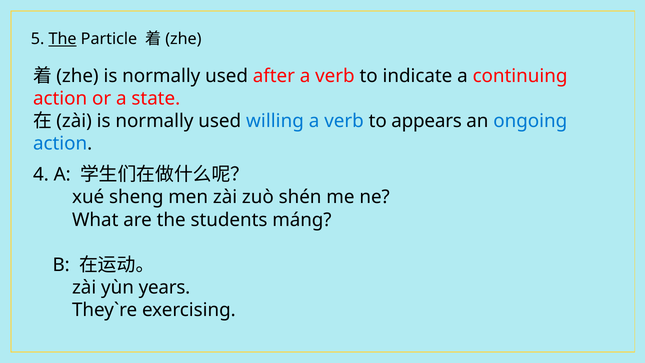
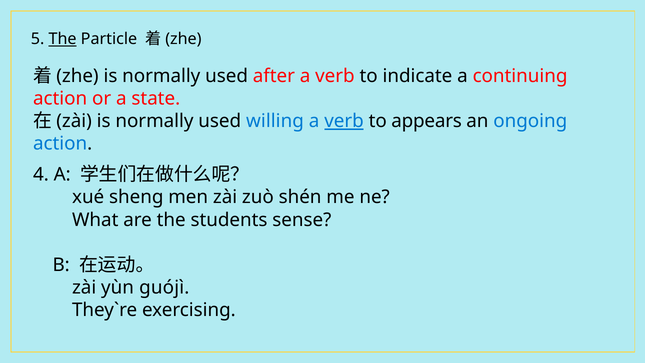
verb underline: none -> present (344, 121)
máng: máng -> sense (302, 220)
years: years -> guójì (164, 288)
